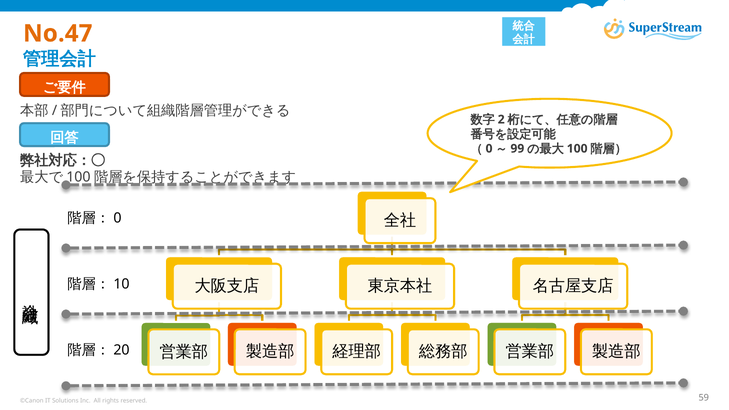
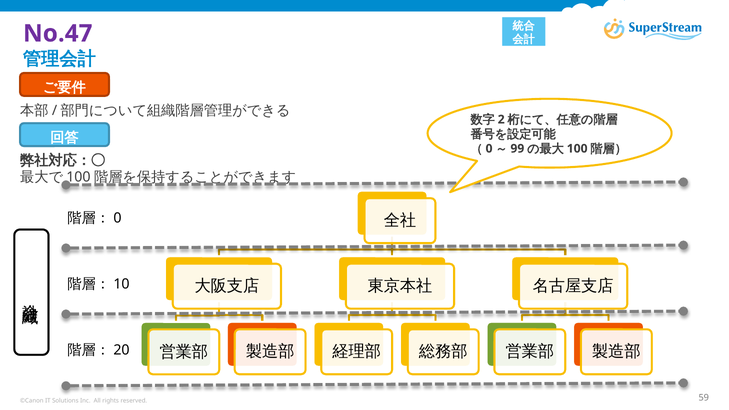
No.47 colour: orange -> purple (58, 34)
